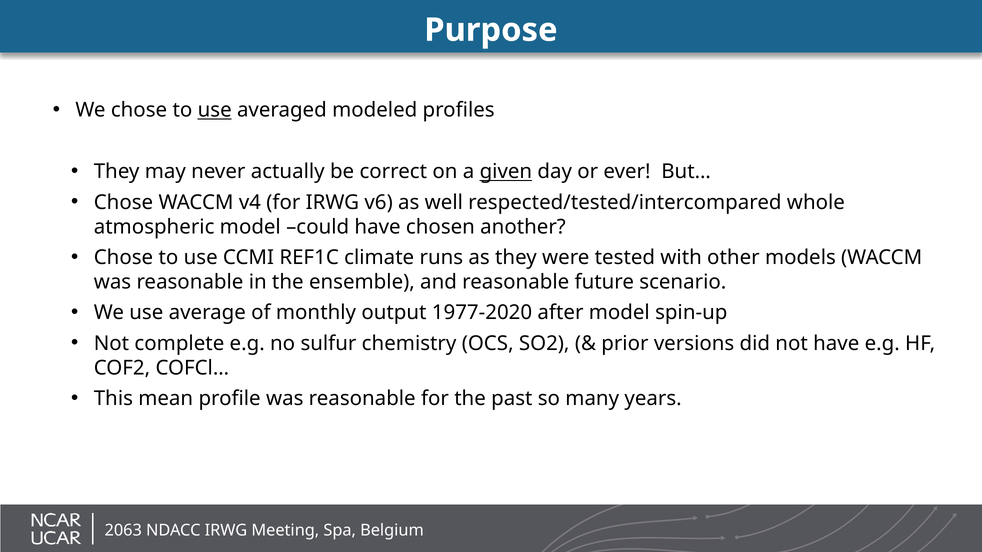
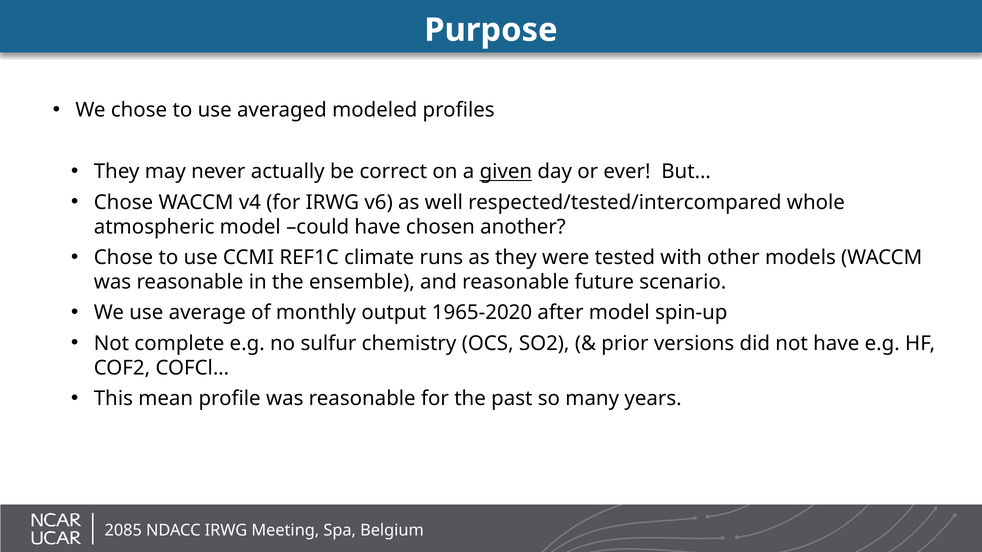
use underline: present -> none (215, 110)
1977-2020: 1977-2020 -> 1965-2020 (482, 313)
2063: 2063 -> 2085 (123, 531)
